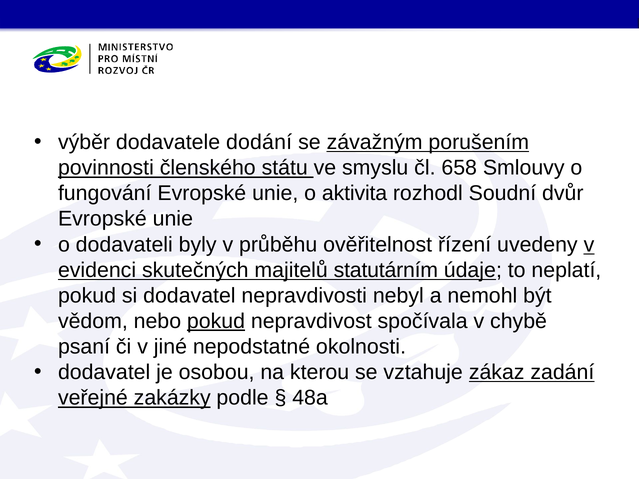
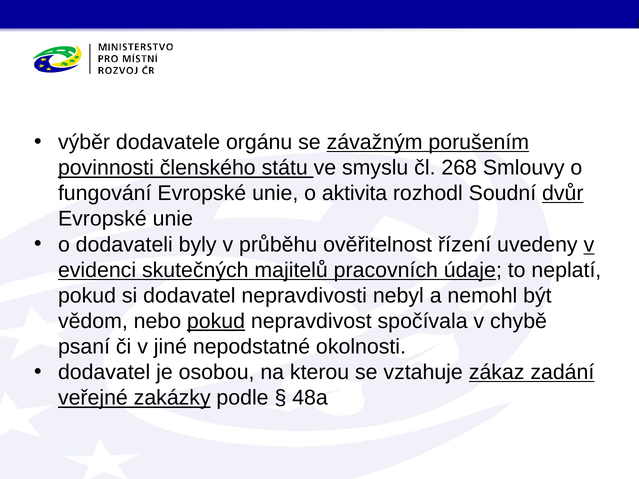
dodání: dodání -> orgánu (259, 142)
658: 658 -> 268 (459, 168)
dvůr underline: none -> present (563, 193)
statutárním: statutárním -> pracovních (386, 270)
